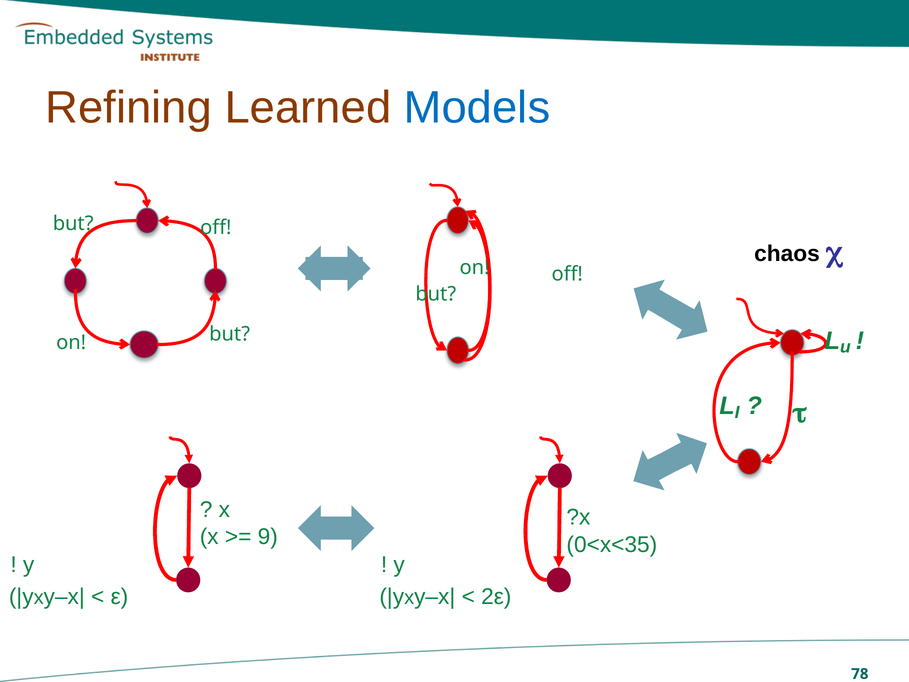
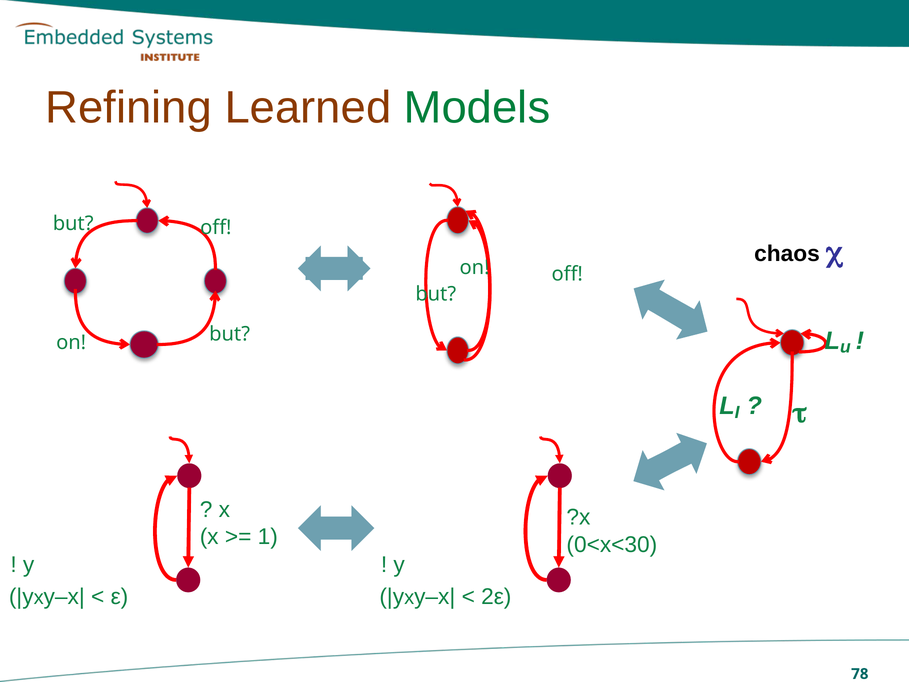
Models colour: blue -> green (477, 108)
9: 9 -> 1 (268, 537)
0<x<35: 0<x<35 -> 0<x<30 (612, 544)
